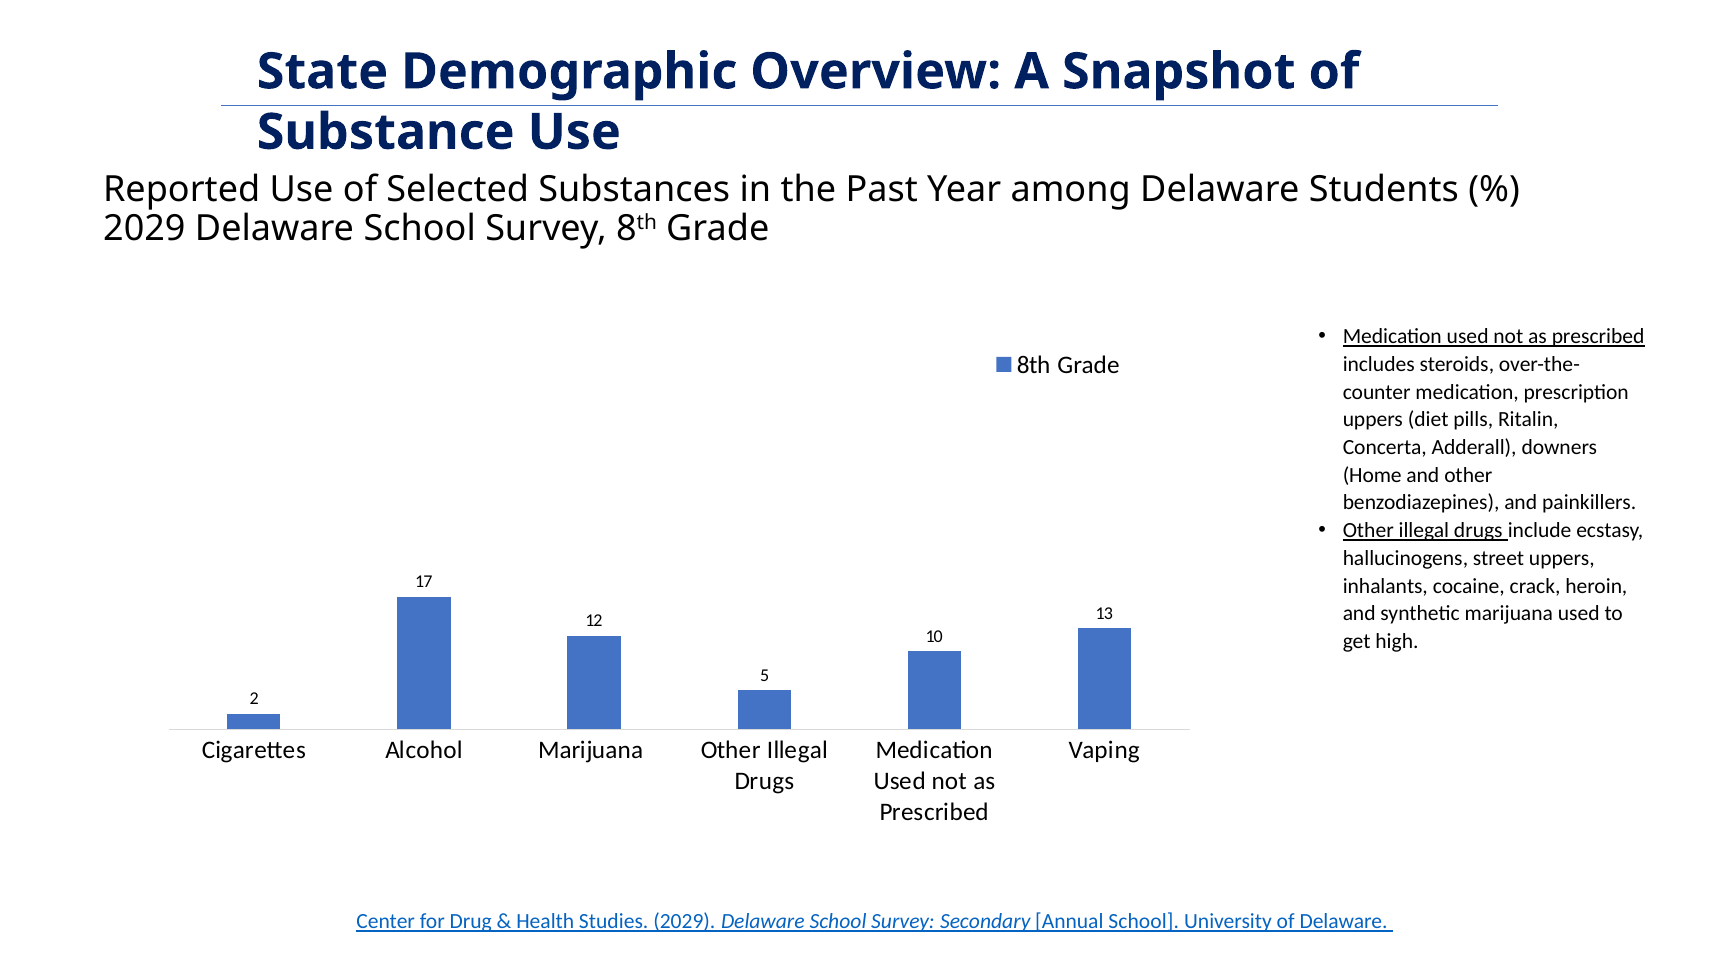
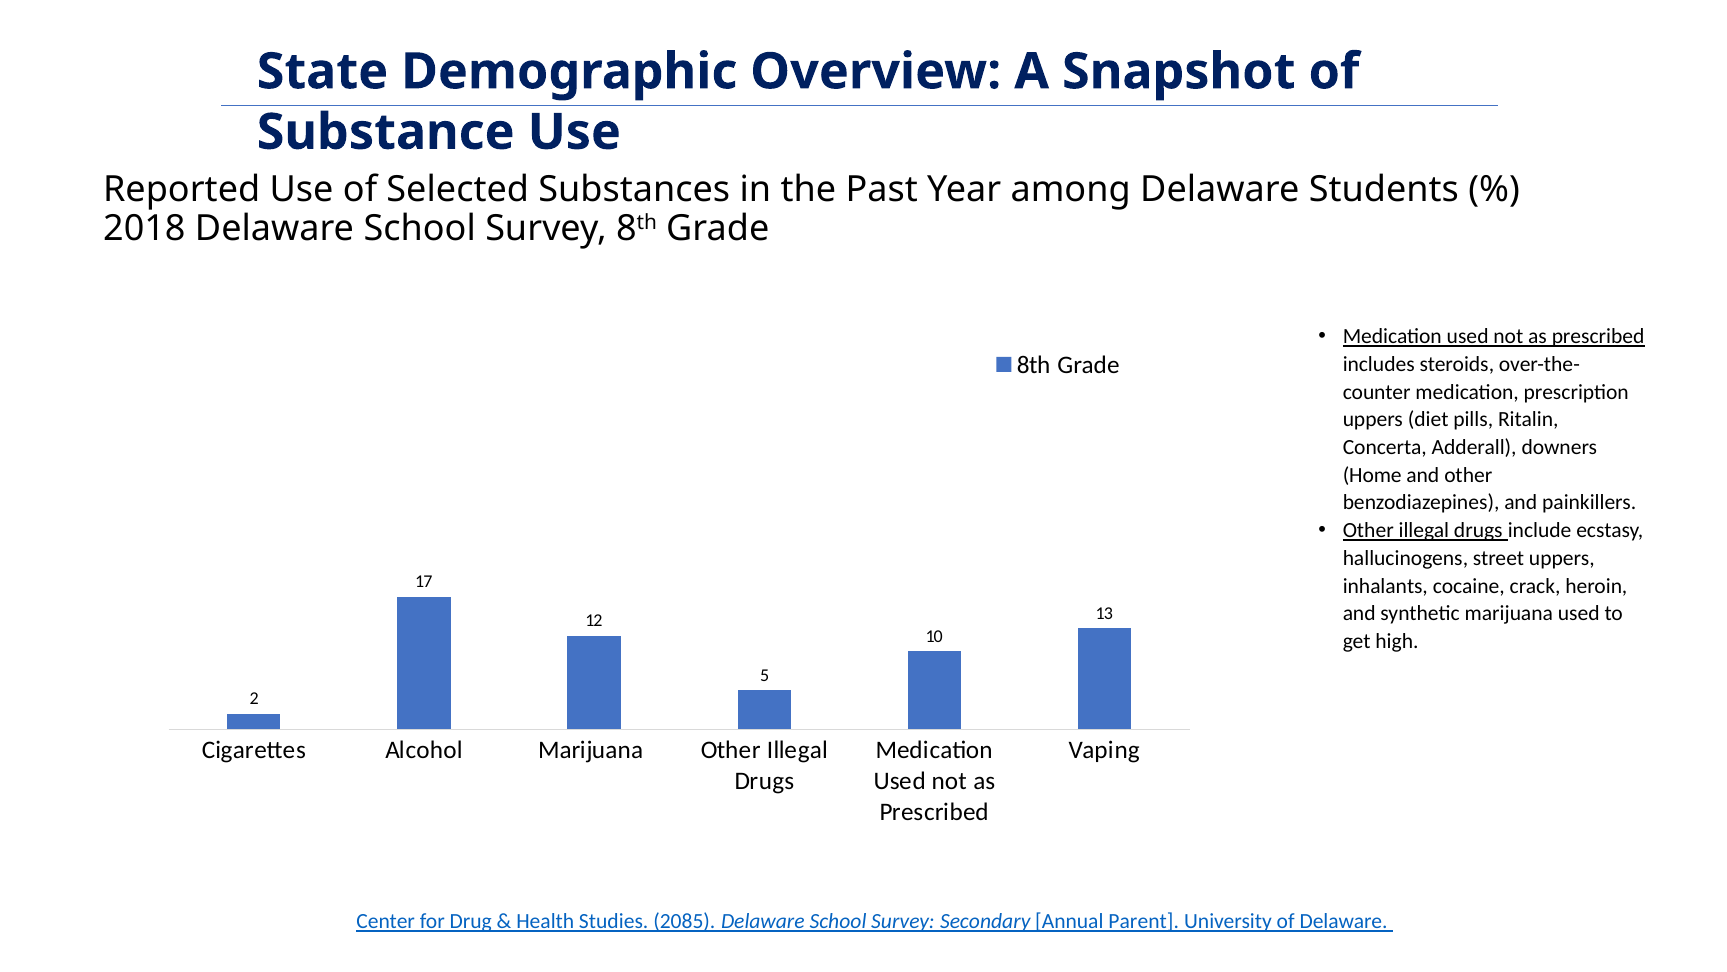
2029: 2029 -> 2018 (144, 228)
Studies 2029: 2029 -> 2085 (684, 921)
Annual School: School -> Parent (1144, 921)
